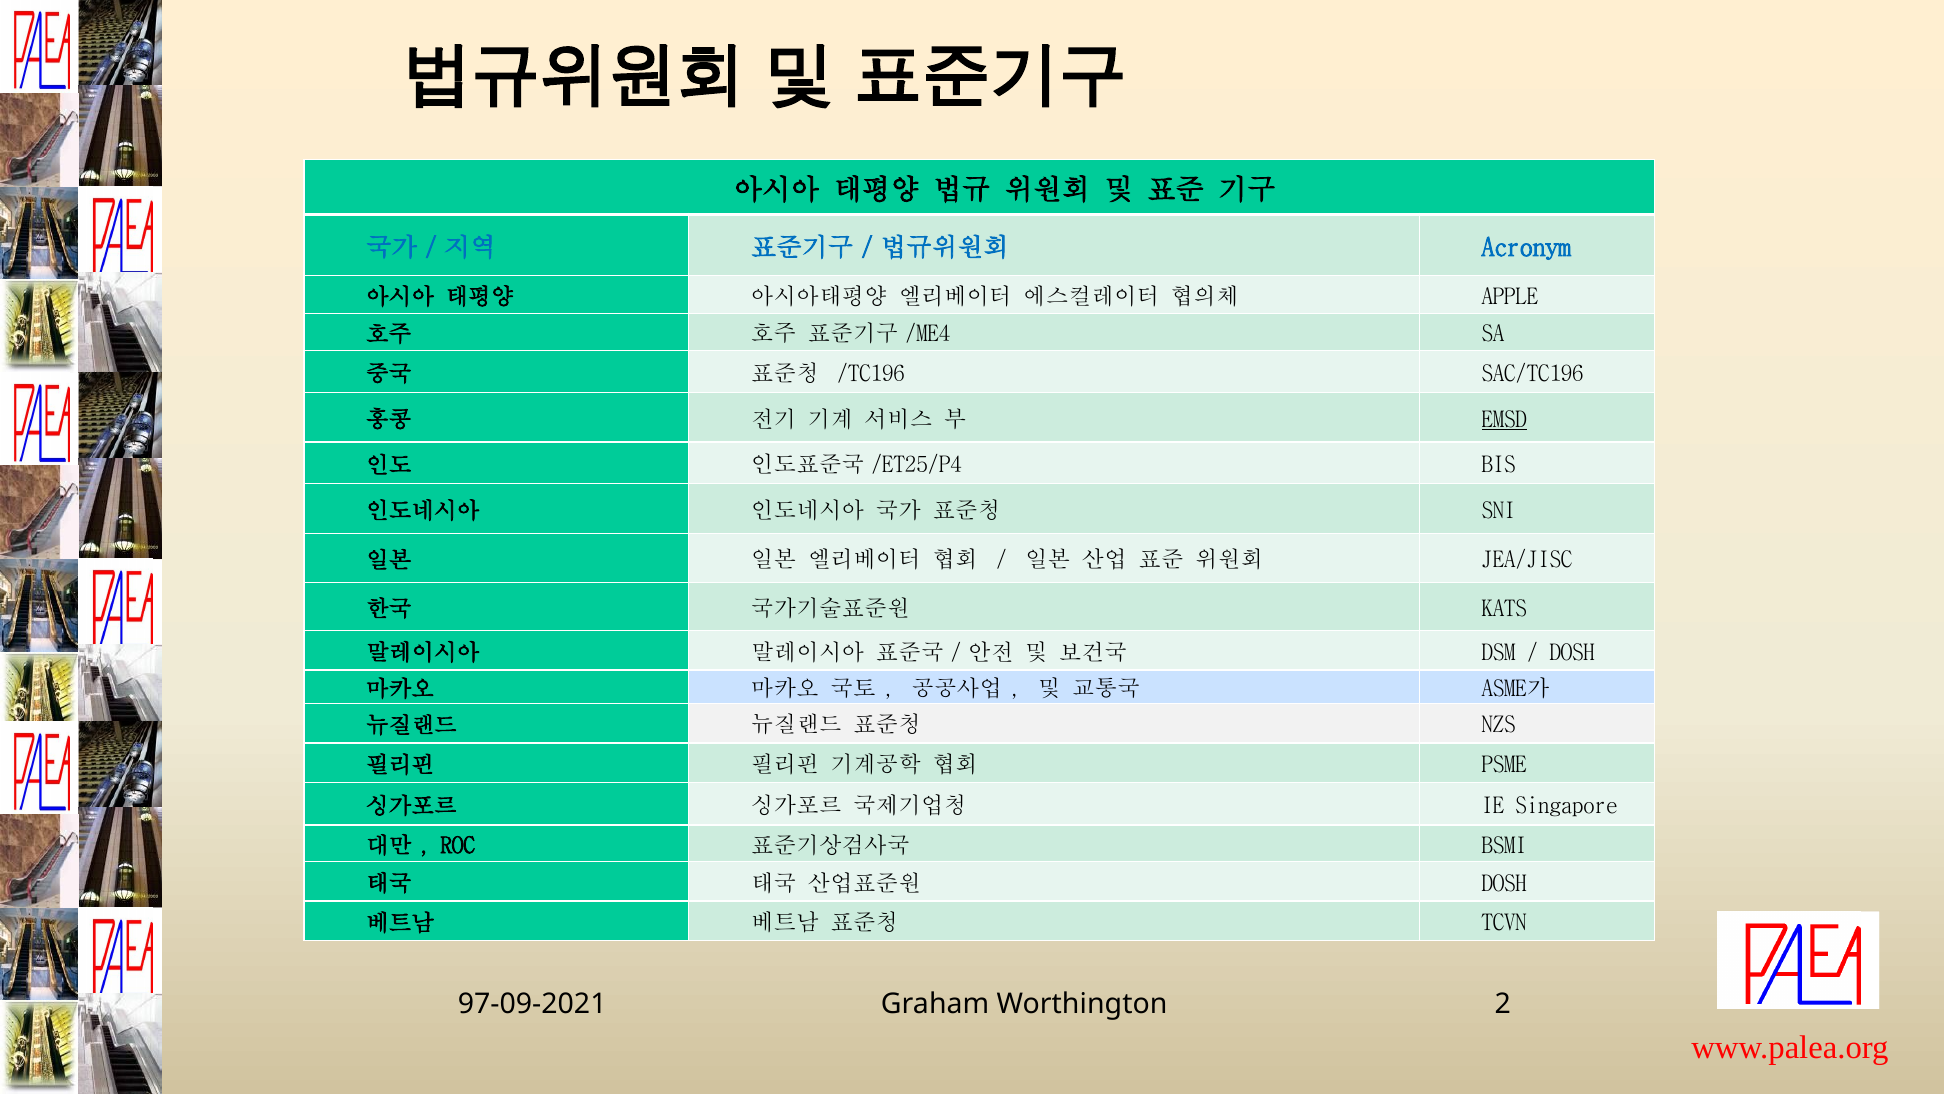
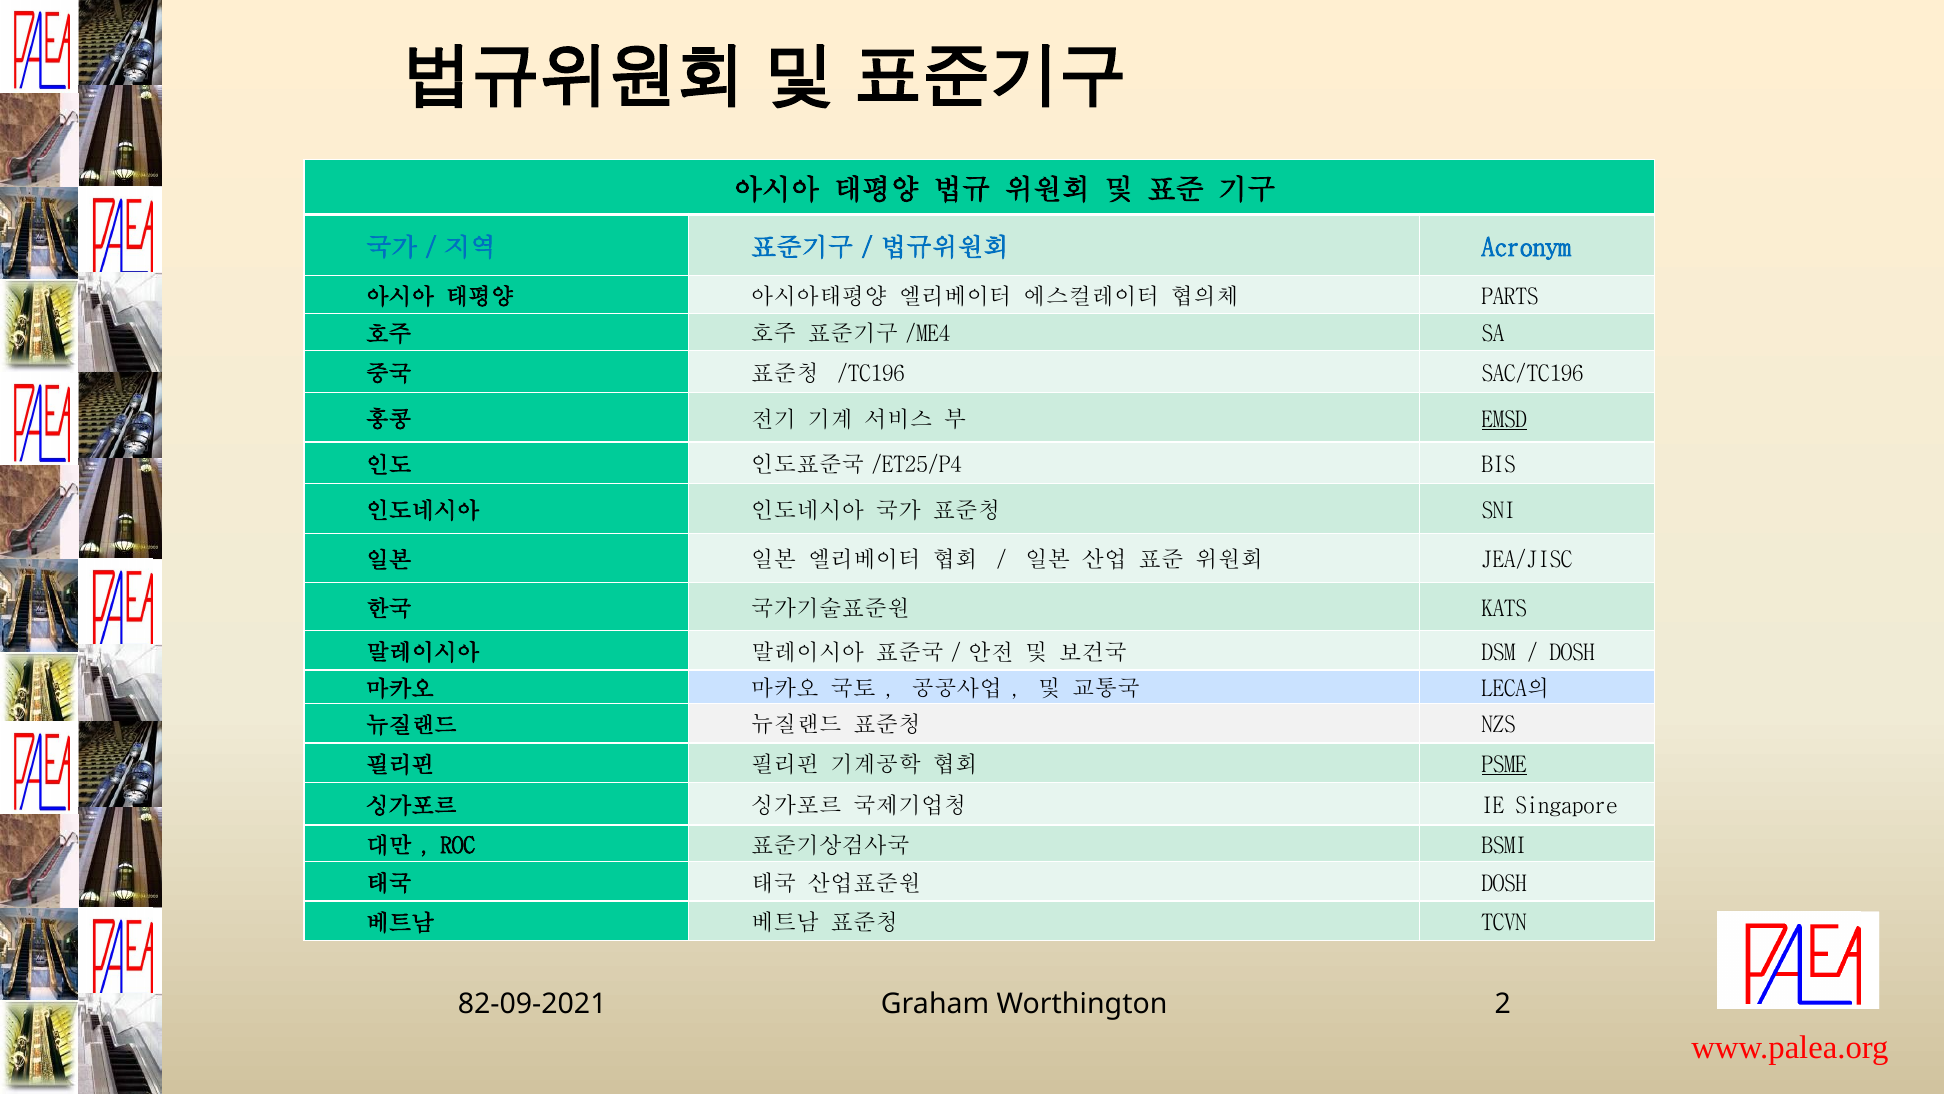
APPLE: APPLE -> PARTS (1510, 297)
ASME가: ASME가 -> LECA의 (1516, 689)
PSME underline: none -> present (1504, 765)
97-09-2021: 97-09-2021 -> 82-09-2021 (532, 1004)
